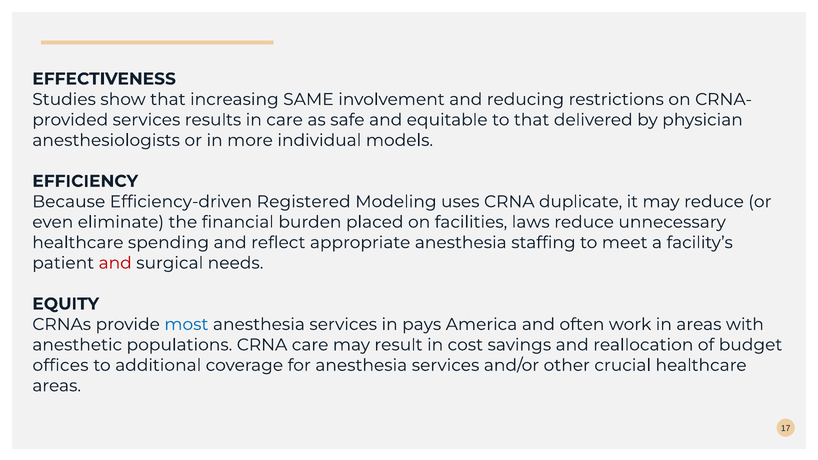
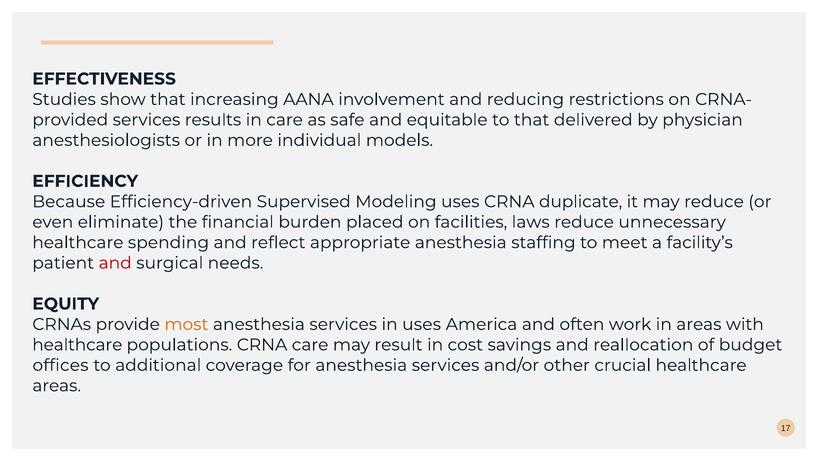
SAME: SAME -> AANA (308, 99)
Registered: Registered -> Supervised (304, 202)
most colour: blue -> orange (186, 324)
in pays: pays -> uses (422, 324)
anesthetic: anesthetic -> healthcare (77, 345)
